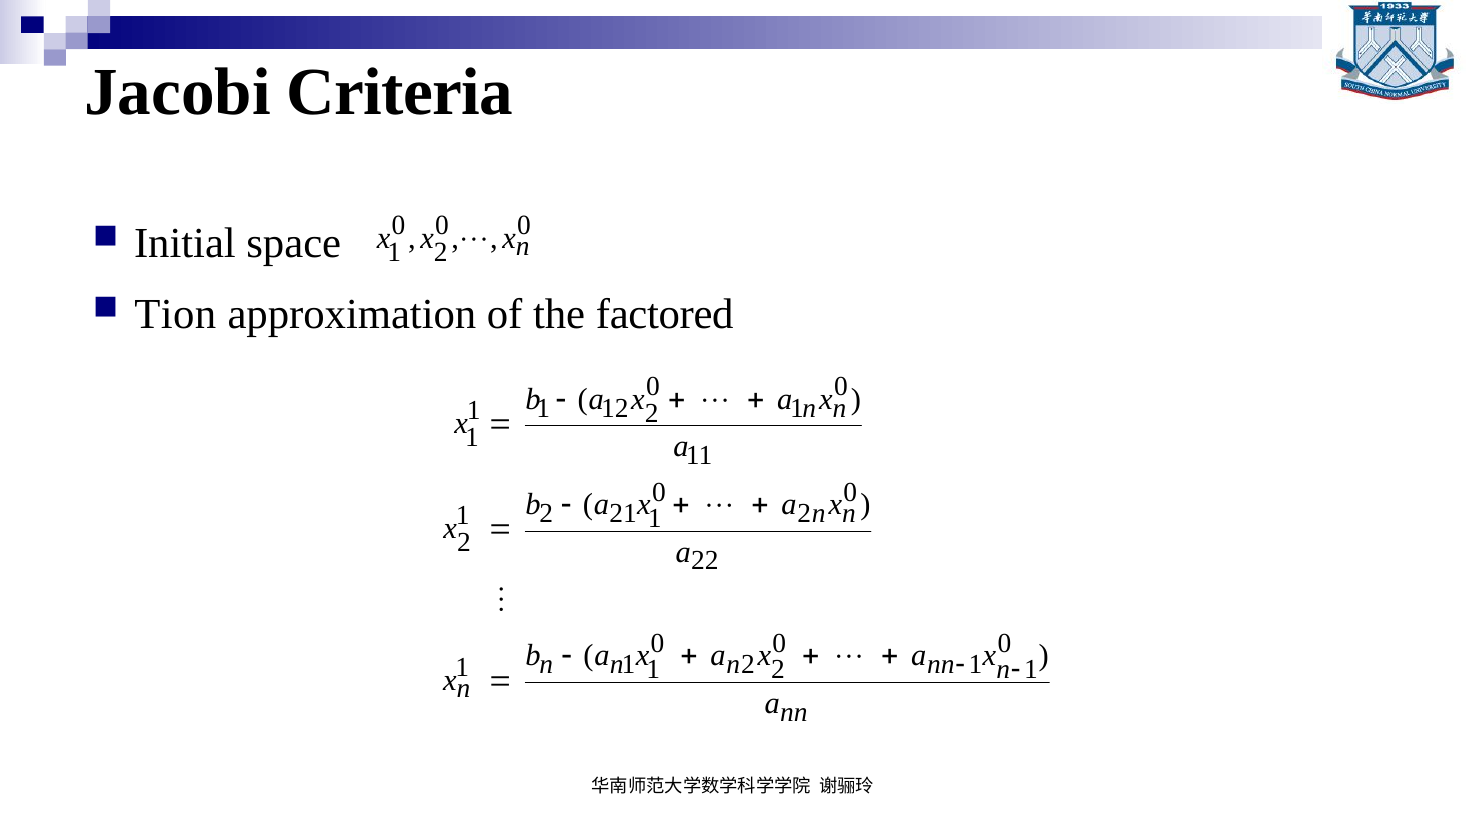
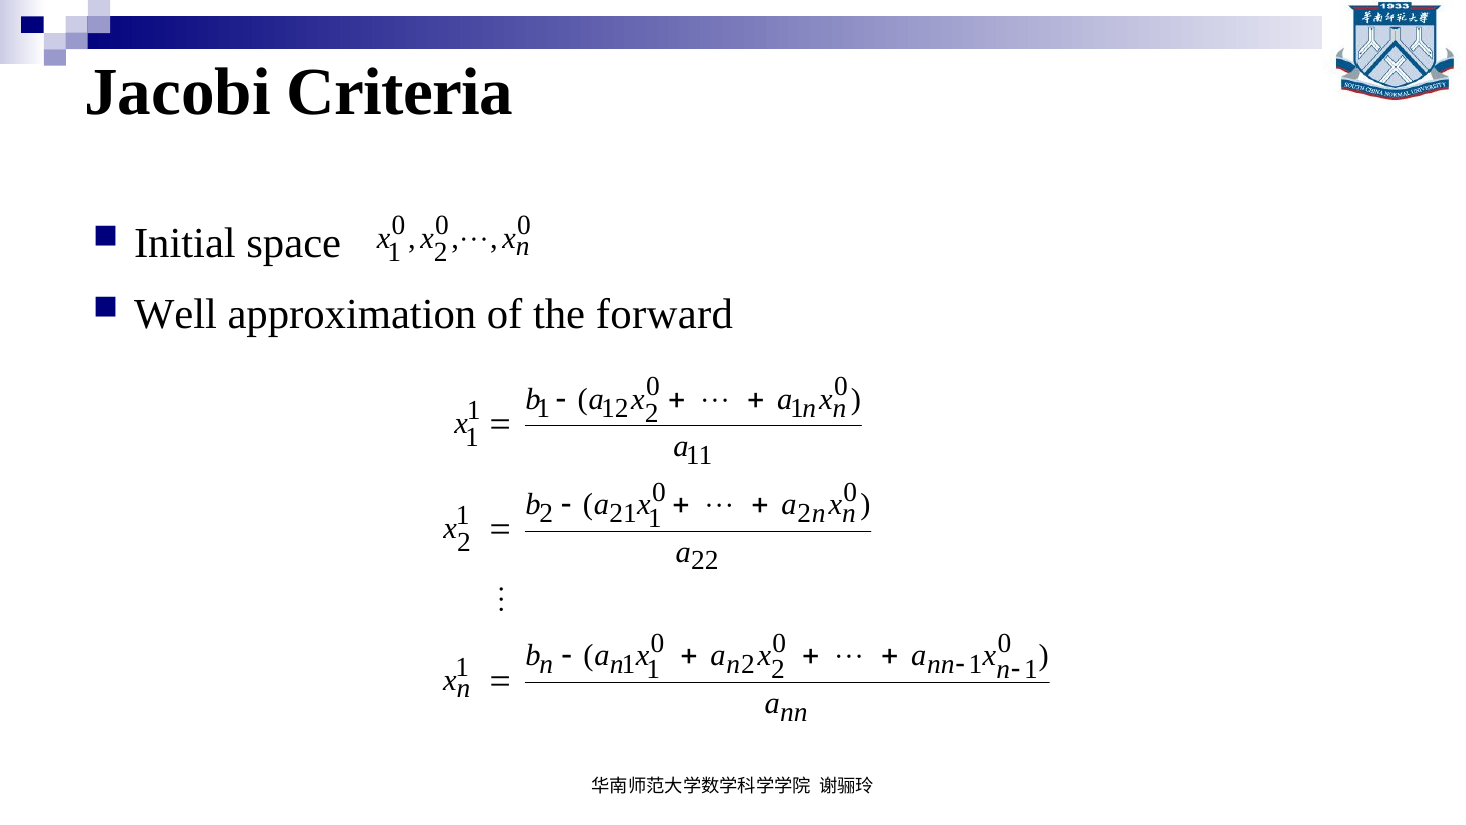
Tion: Tion -> Well (176, 314)
factored: factored -> forward (664, 314)
